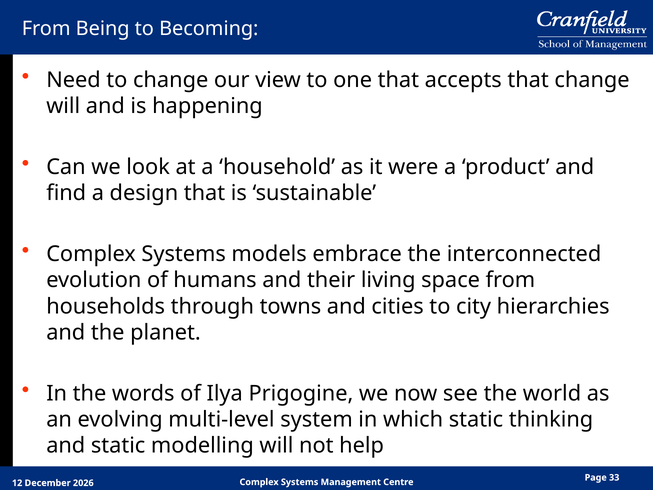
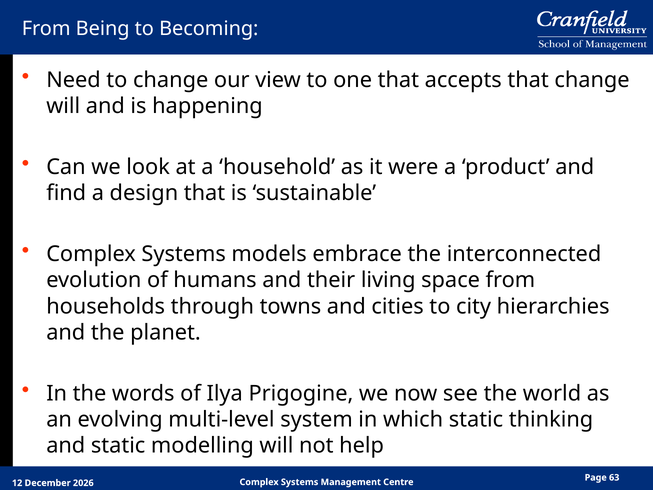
33: 33 -> 63 (614, 477)
